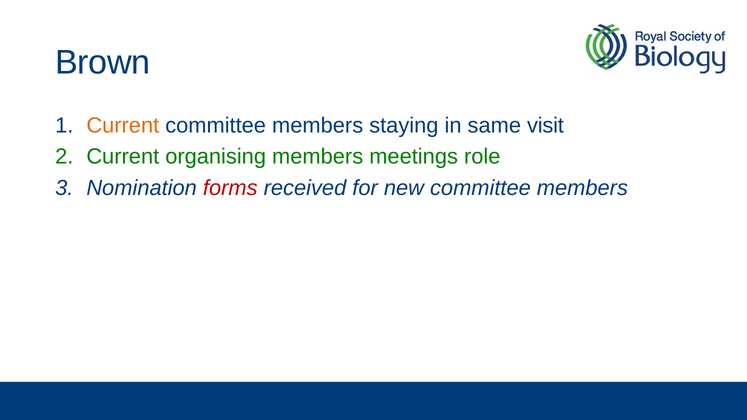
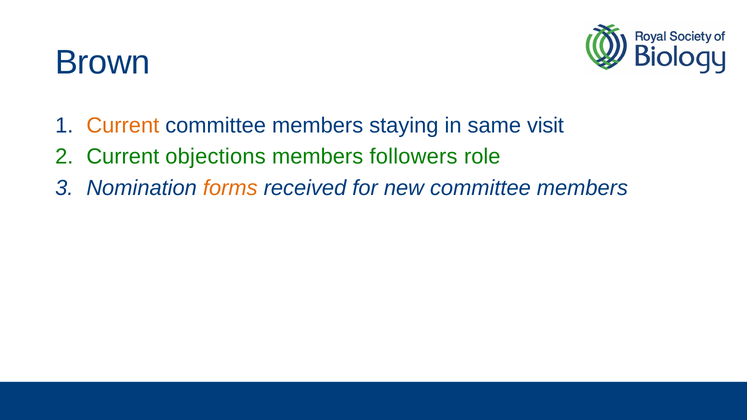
organising: organising -> objections (216, 157)
meetings: meetings -> followers (414, 157)
forms colour: red -> orange (230, 188)
